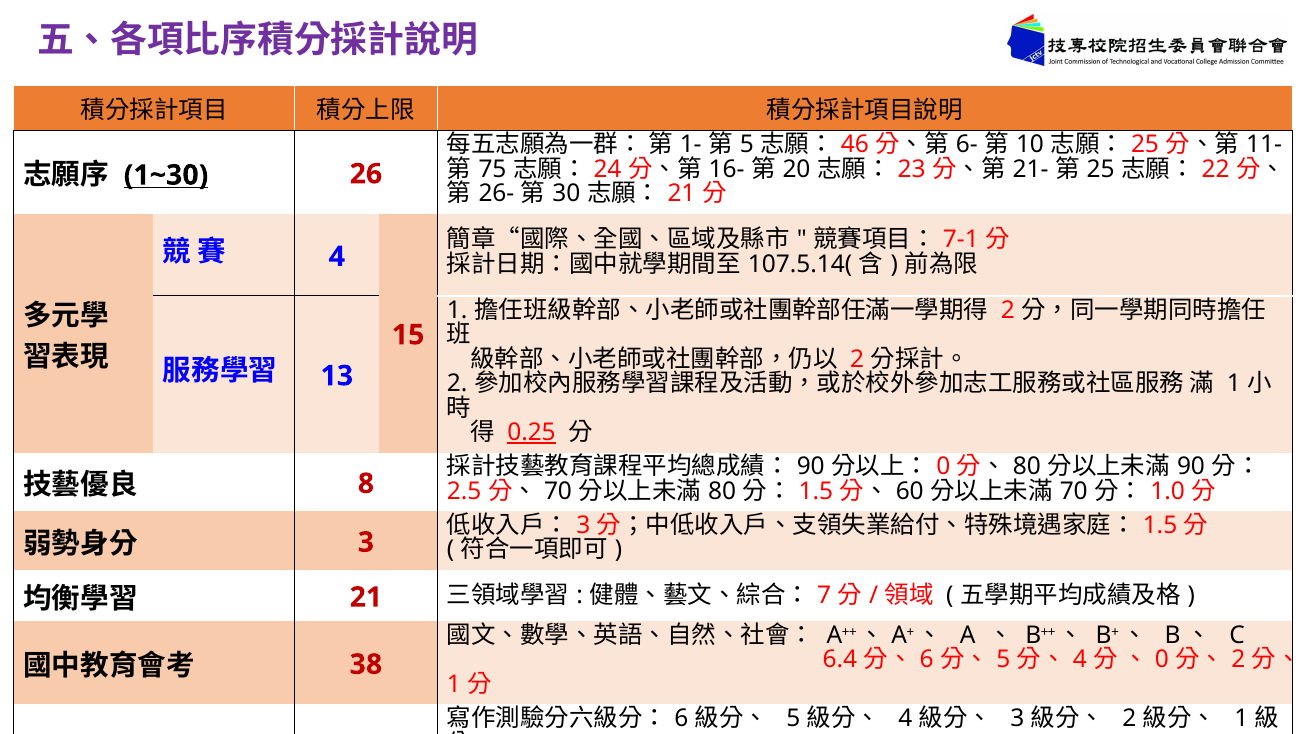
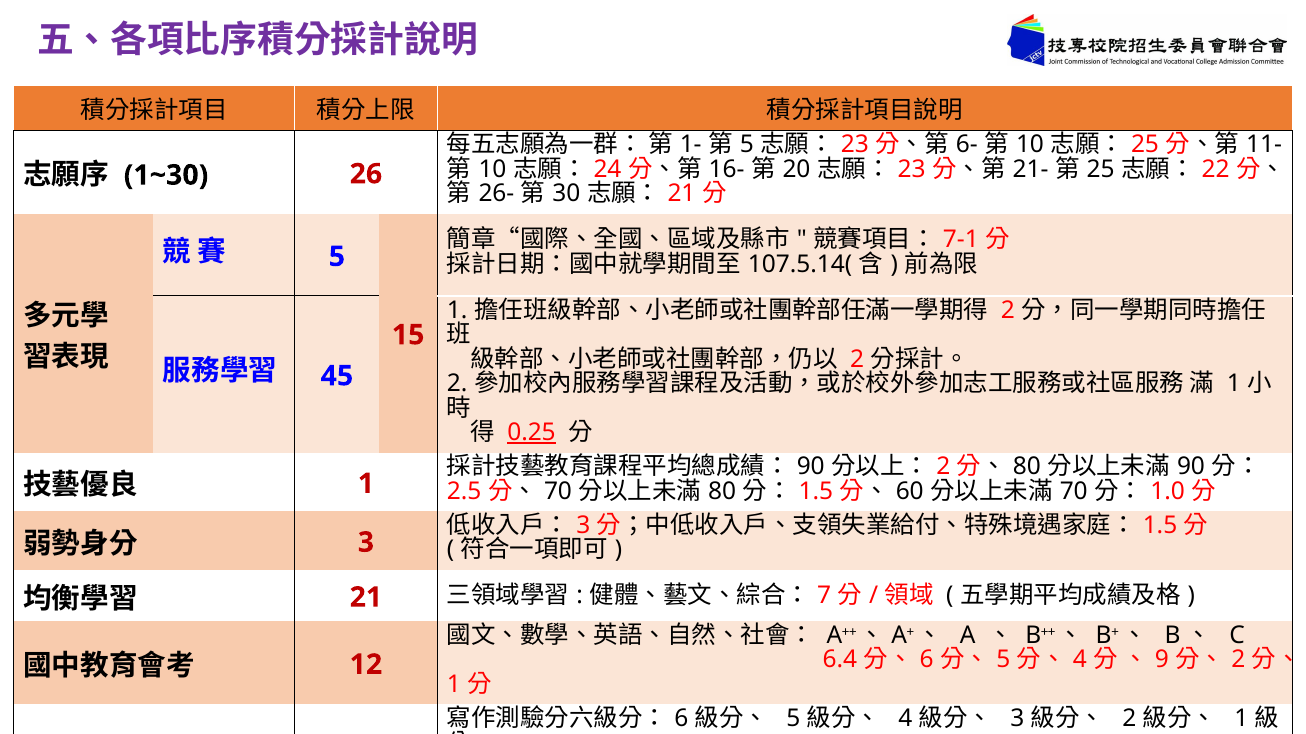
46: 46 -> 23 (855, 145)
75: 75 -> 10 (492, 169)
1~30 underline: present -> none (166, 175)
4: 4 -> 5 (337, 257)
13: 13 -> 45 (337, 376)
0: 0 -> 2 (943, 467)
8: 8 -> 1 (366, 484)
0: 0 -> 9 (1162, 660)
38: 38 -> 12 (366, 665)
